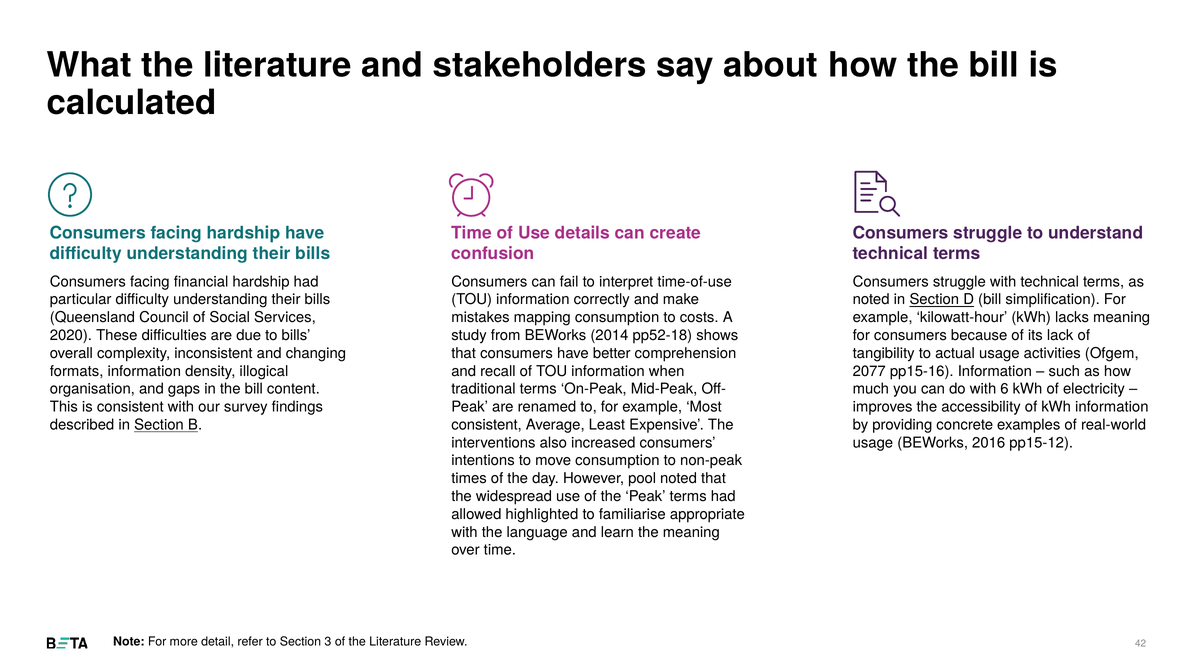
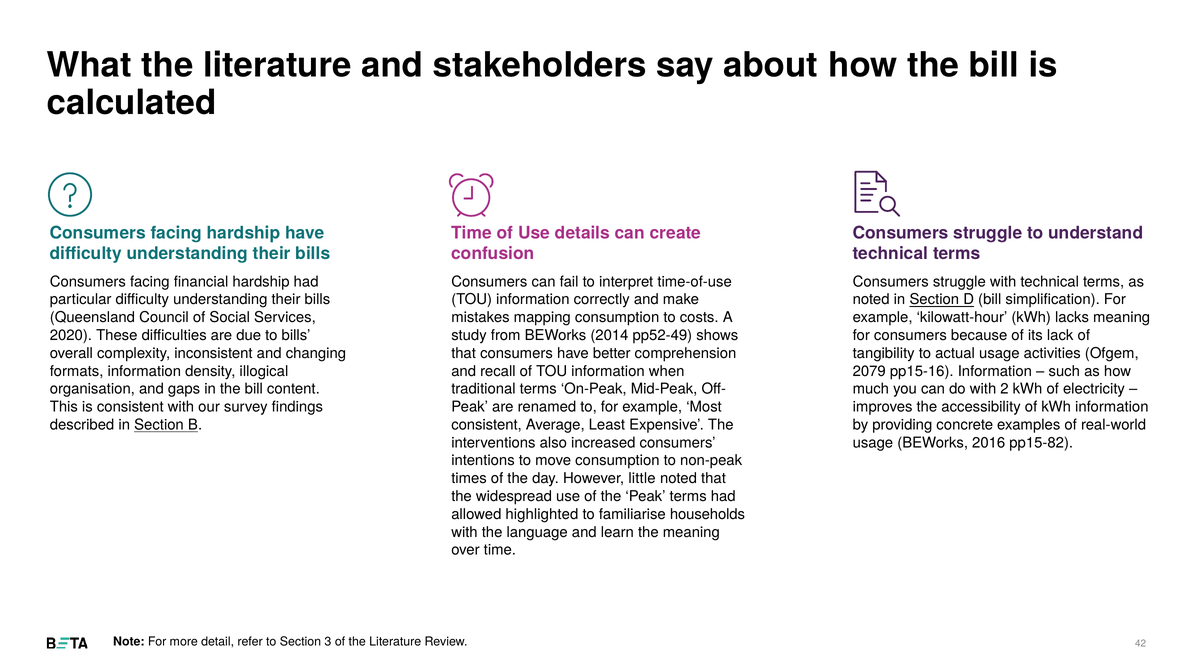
pp52-18: pp52-18 -> pp52-49 (662, 335)
2077: 2077 -> 2079 (869, 371)
6: 6 -> 2 (1004, 389)
pp15-12: pp15-12 -> pp15-82 (1041, 443)
pool: pool -> little (642, 478)
appropriate: appropriate -> households (707, 514)
